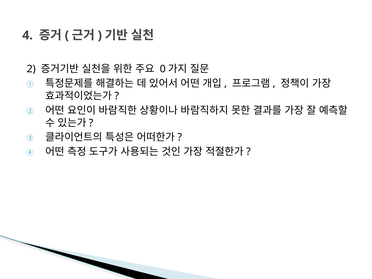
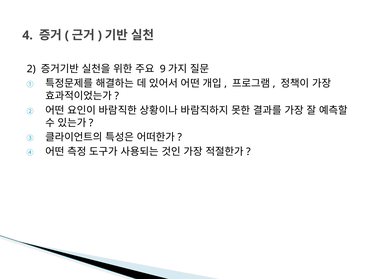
0: 0 -> 9 (163, 69)
